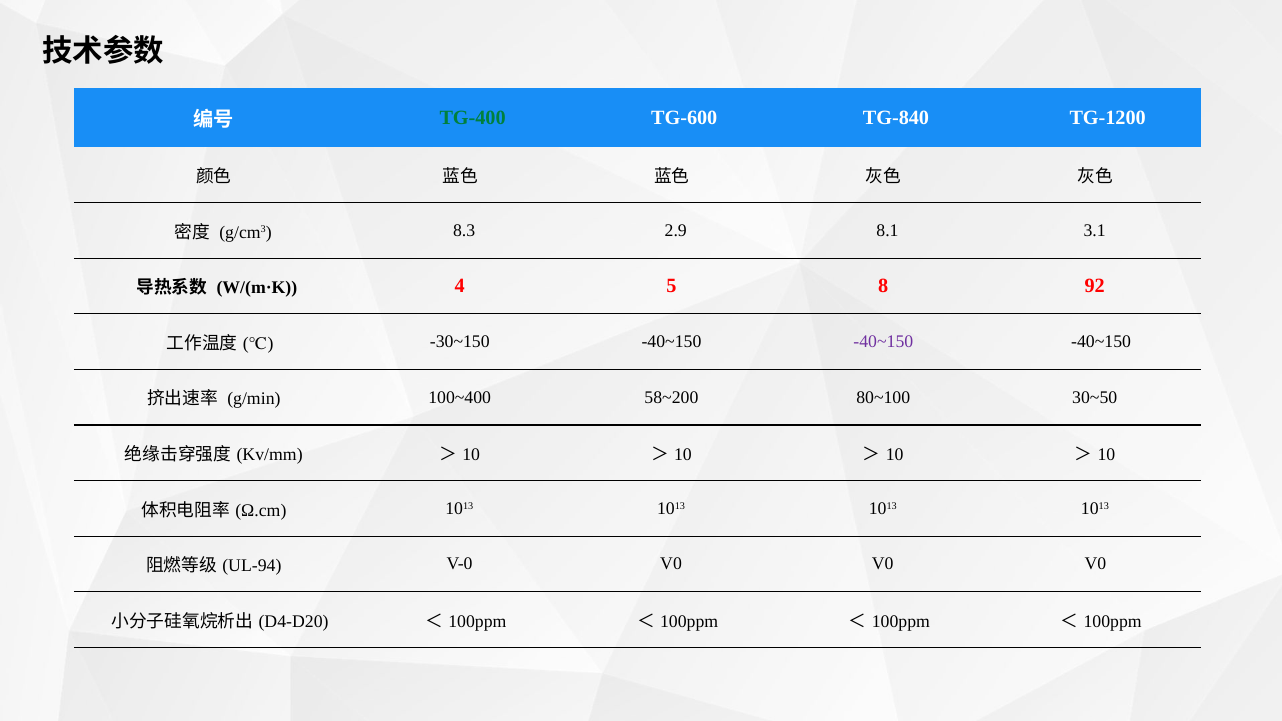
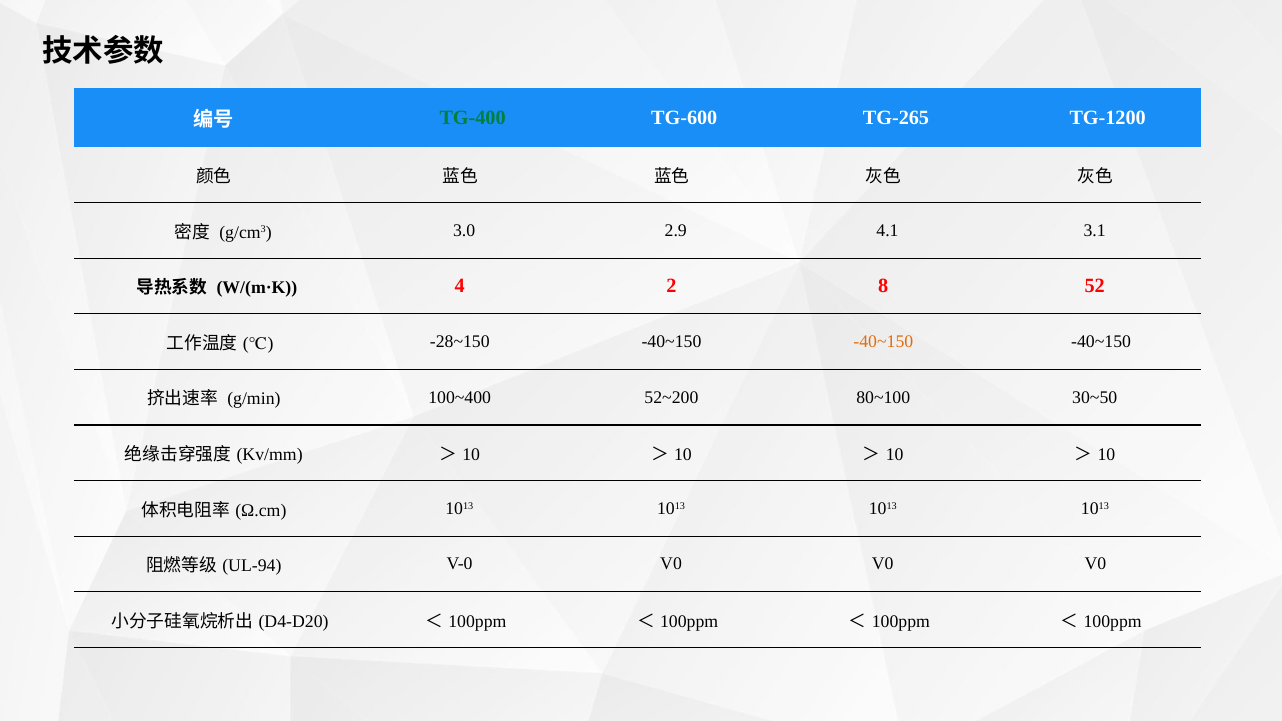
TG-840: TG-840 -> TG-265 (896, 118)
8.3: 8.3 -> 3.0 (464, 231)
8.1: 8.1 -> 4.1 (887, 231)
5: 5 -> 2 (671, 286)
92: 92 -> 52 (1095, 286)
-30~150: -30~150 -> -28~150 (460, 342)
-40~150 colour: purple -> orange (883, 342)
58~200: 58~200 -> 52~200 (671, 397)
